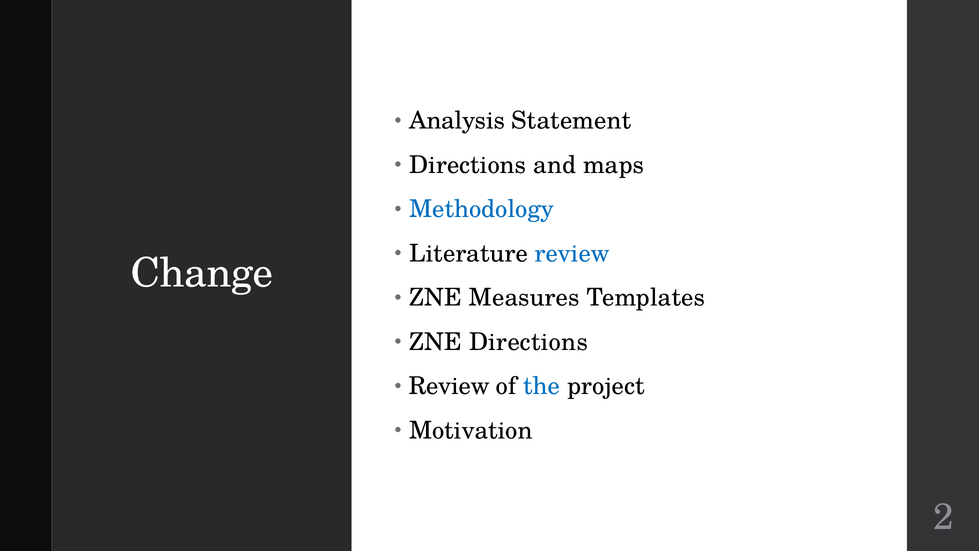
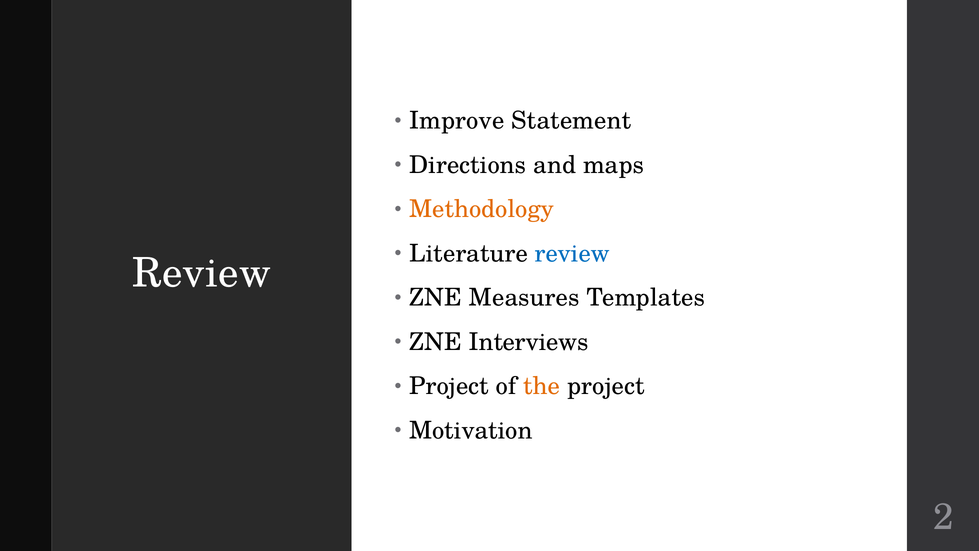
Analysis: Analysis -> Improve (457, 121)
Methodology colour: blue -> orange (482, 209)
Change: Change -> Review (202, 273)
ZNE Directions: Directions -> Interviews (529, 342)
Review: Review -> Project (449, 386)
the colour: blue -> orange (542, 386)
